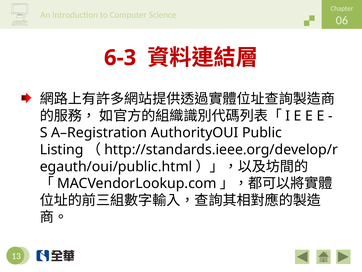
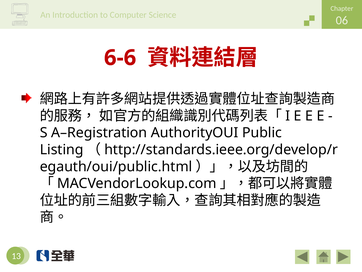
6-3: 6-3 -> 6-6 (120, 58)
